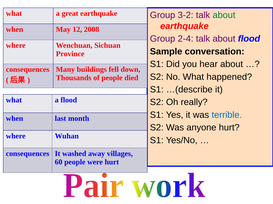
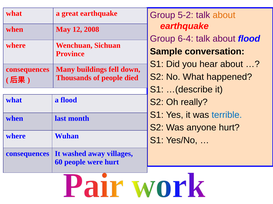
3-2: 3-2 -> 5-2 (186, 15)
about colour: green -> orange (224, 15)
2-4: 2-4 -> 6-4 (186, 39)
